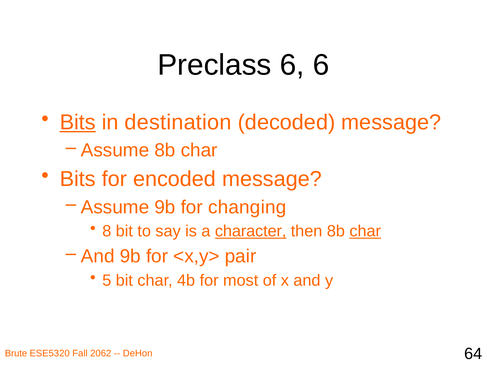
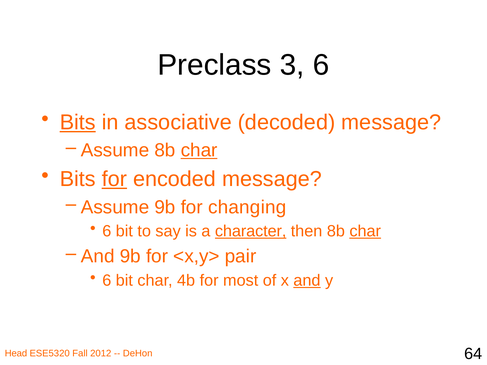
Preclass 6: 6 -> 3 (292, 65)
destination: destination -> associative (178, 122)
char underline: none -> present (199, 150)
for underline: none -> present (114, 179)
8: 8 -> 6 (107, 231)
5: 5 -> 6 (107, 281)
and underline: none -> present (307, 281)
Brute: Brute -> Head (16, 354)
2062: 2062 -> 2012 (101, 354)
